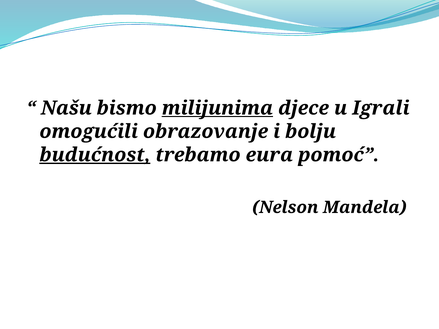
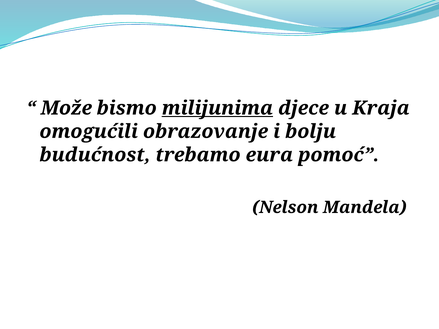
Našu: Našu -> Može (66, 108)
Igrali: Igrali -> Kraja (381, 108)
budućnost underline: present -> none (95, 155)
